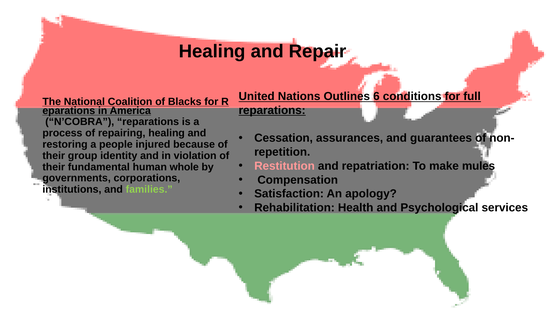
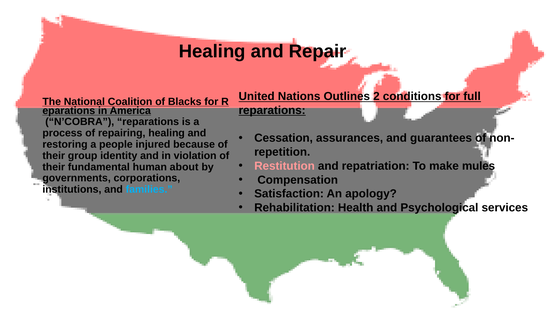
6: 6 -> 2 (376, 96)
whole: whole -> about (184, 167)
families colour: light green -> light blue (149, 189)
